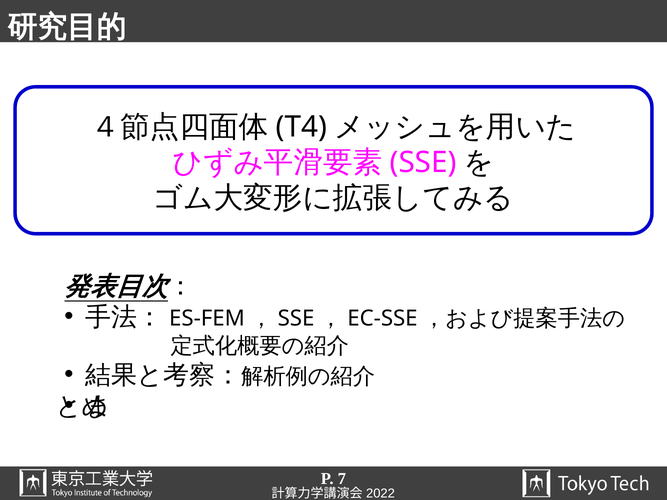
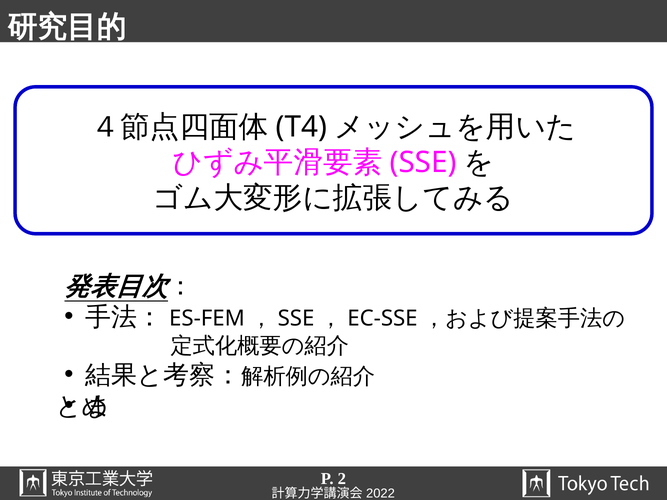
7: 7 -> 2 (342, 479)
